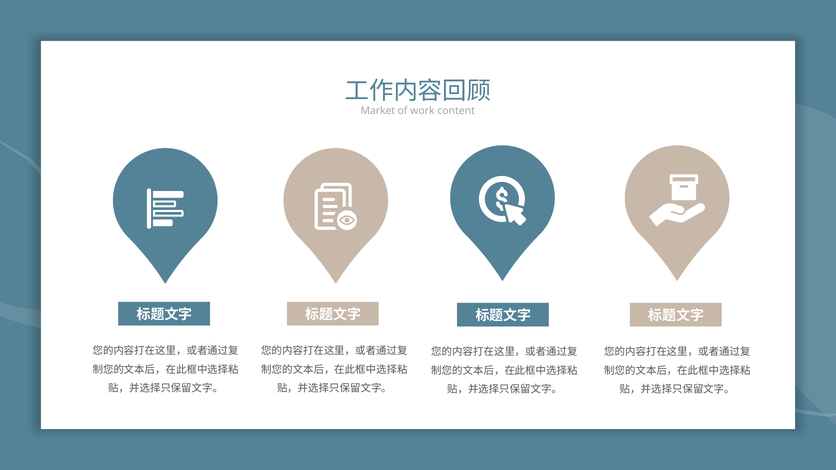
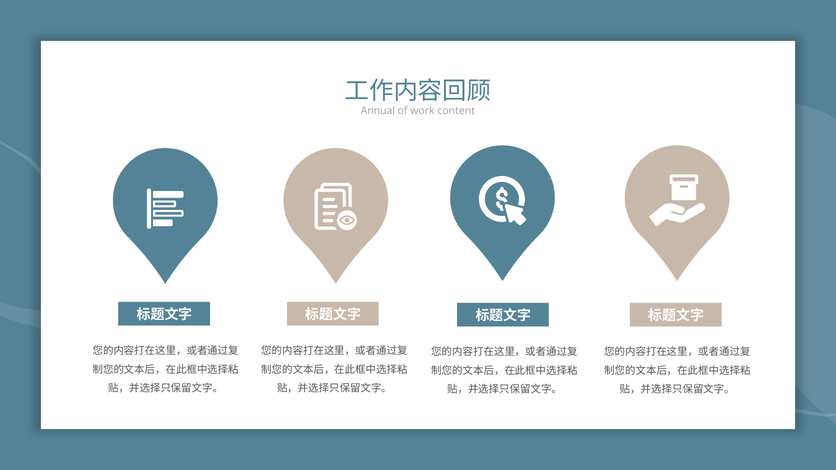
Market: Market -> Annual (378, 111)
